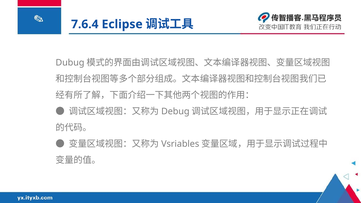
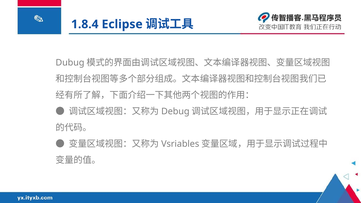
7.6.4: 7.6.4 -> 1.8.4 (85, 24)
